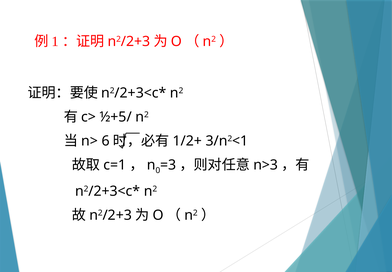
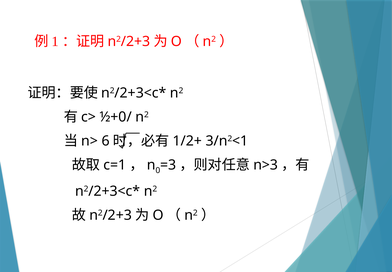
½+5/: ½+5/ -> ½+0/ (116, 117)
